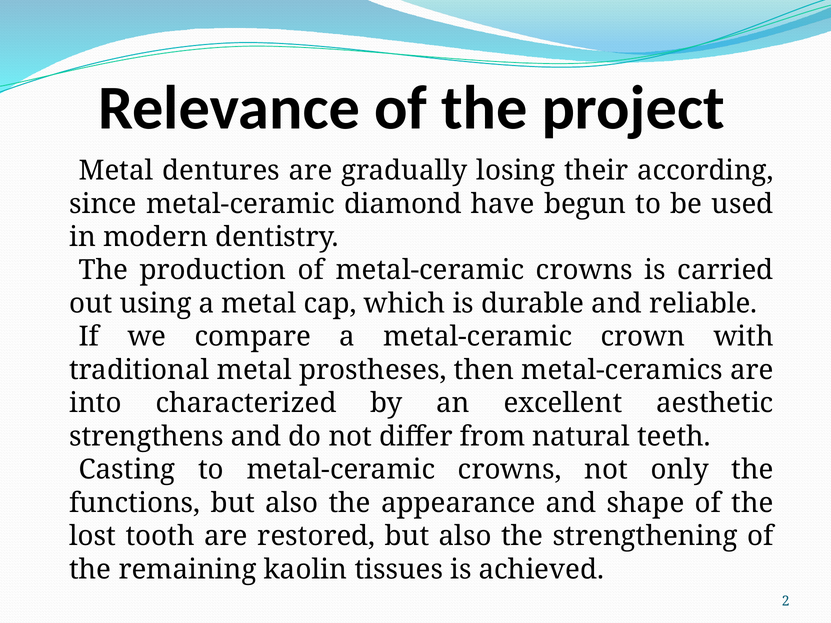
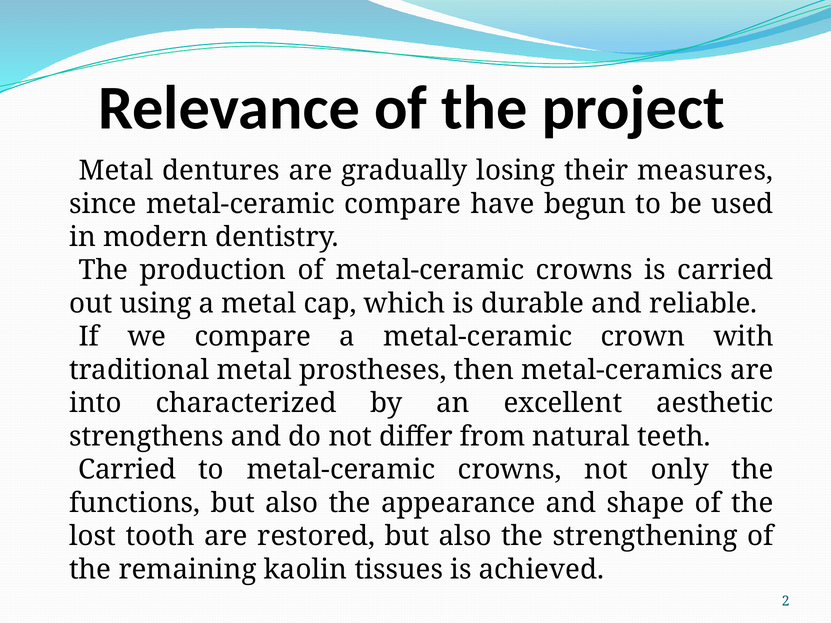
according: according -> measures (705, 171)
metal-ceramic diamond: diamond -> compare (403, 204)
Casting: Casting -> Carried (127, 470)
